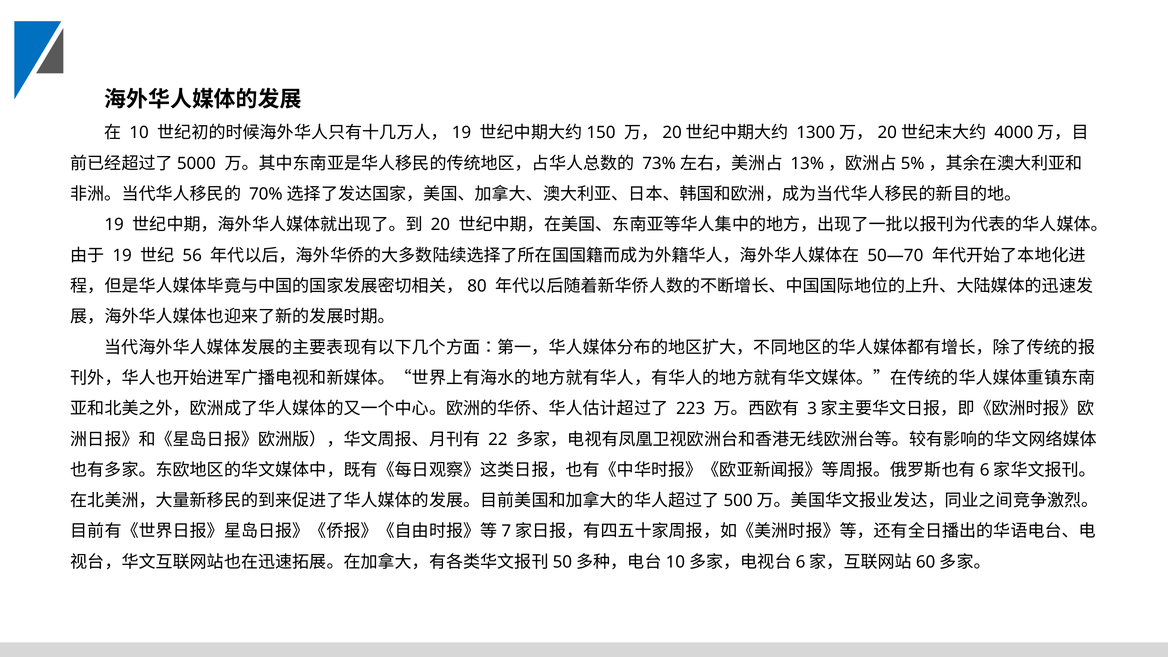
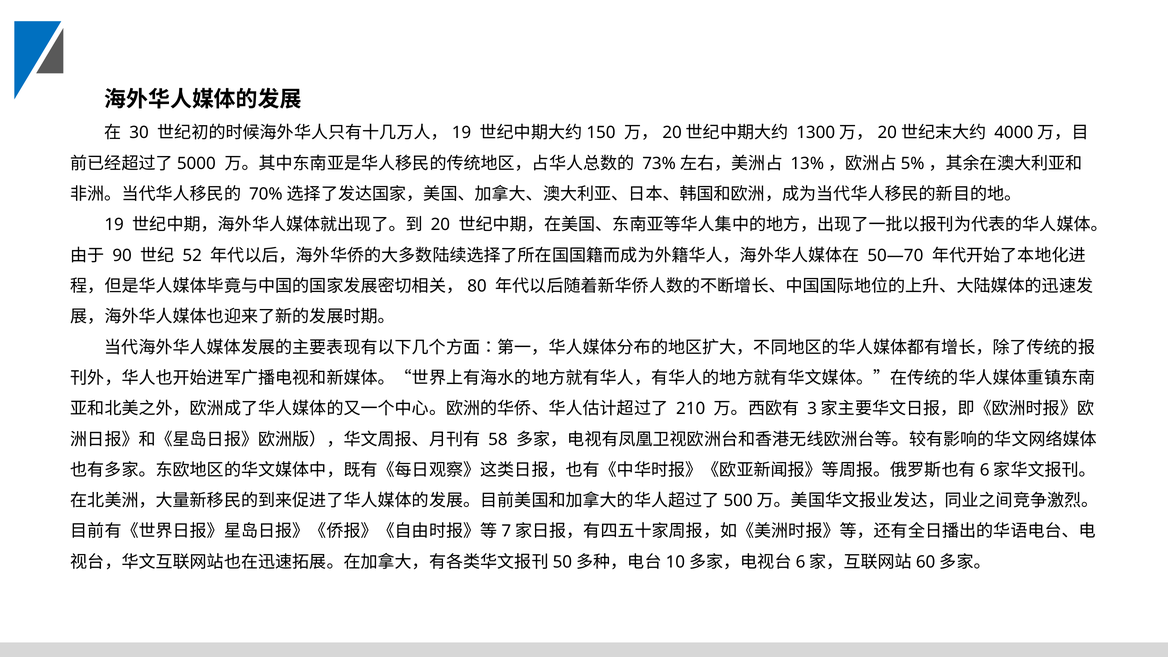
10: 10 -> 30 (139, 133)
19: 19 -> 90 (122, 255)
56: 56 -> 52 (192, 255)
223: 223 -> 210 (691, 409)
22: 22 -> 58 (498, 439)
